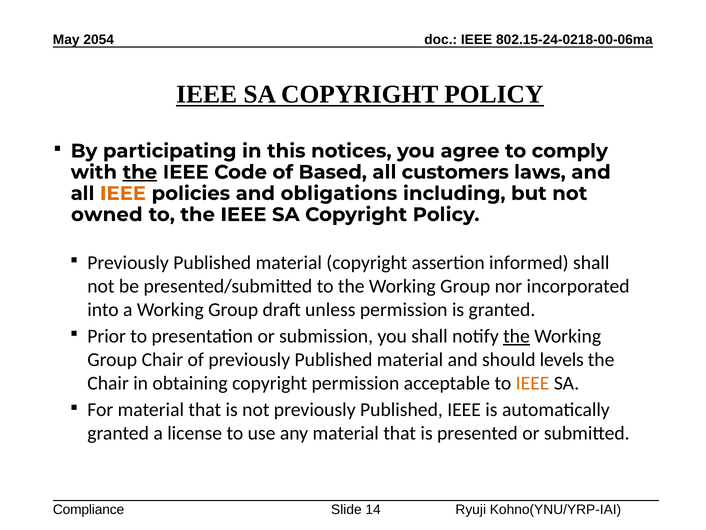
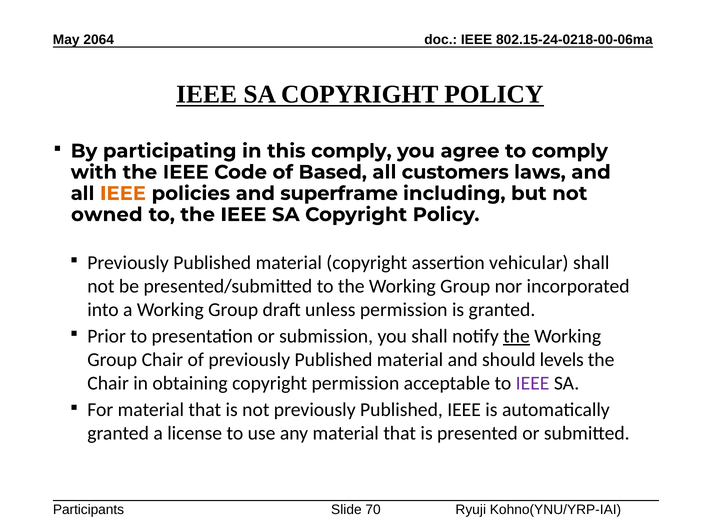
2054: 2054 -> 2064 (99, 40)
this notices: notices -> comply (351, 151)
the underline: present -> none (140, 172)
obligations: obligations -> superframe (339, 193)
informed: informed -> vehicular (529, 262)
IEEE colour: orange -> purple (533, 383)
Compliance: Compliance -> Participants (88, 509)
14: 14 -> 70 (373, 509)
